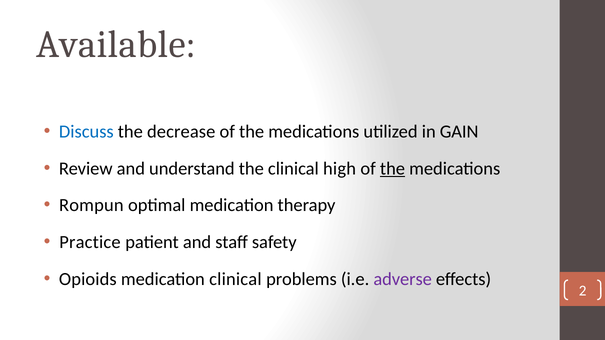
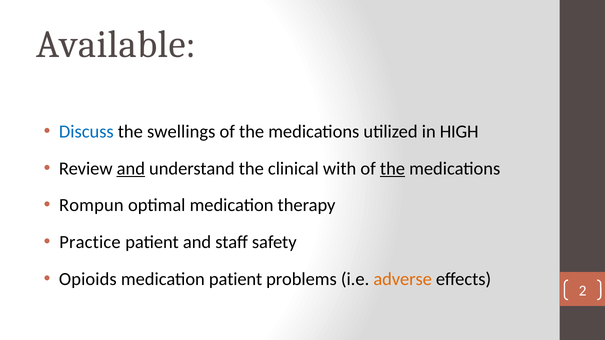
decrease: decrease -> swellings (181, 132)
GAIN: GAIN -> HIGH (459, 132)
and underline: none -> present (131, 169)
high: high -> with (340, 169)
medication clinical: clinical -> patient (236, 279)
adverse colour: purple -> orange (403, 279)
